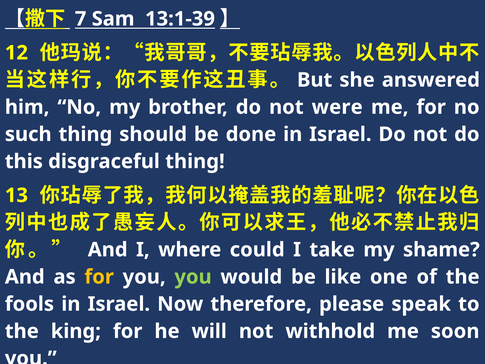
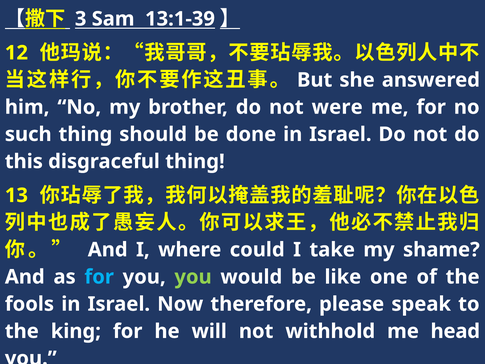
7: 7 -> 3 (81, 19)
for colour: yellow -> light blue (99, 277)
soon: soon -> head (455, 331)
